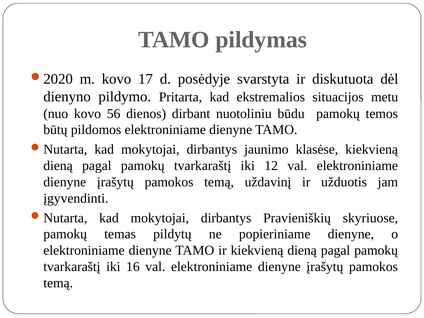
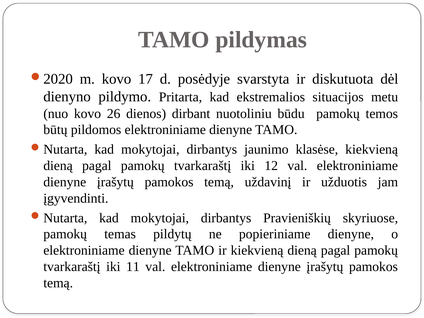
56: 56 -> 26 (114, 114)
16: 16 -> 11 (133, 267)
